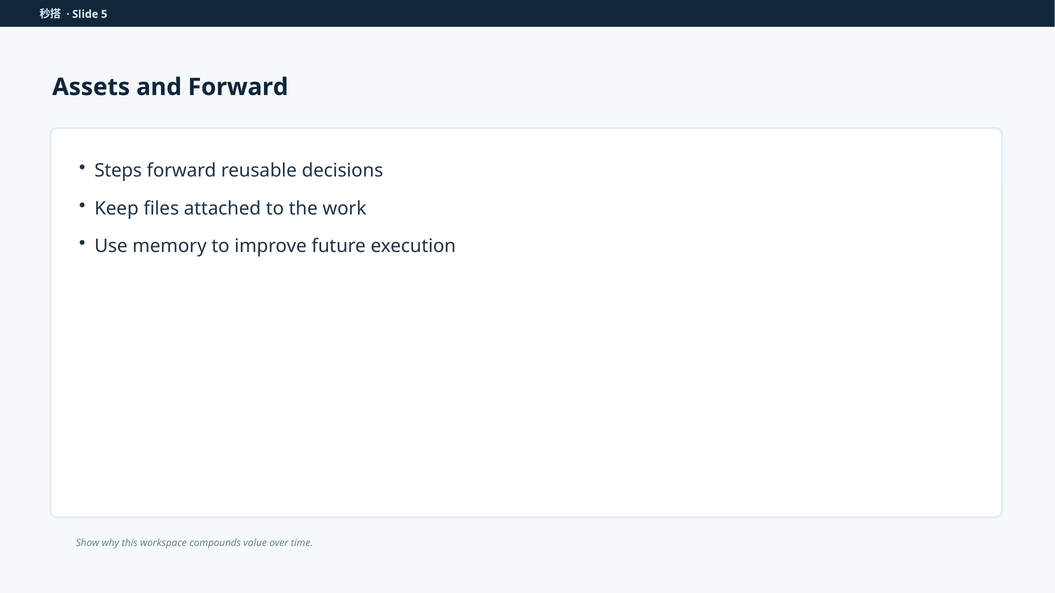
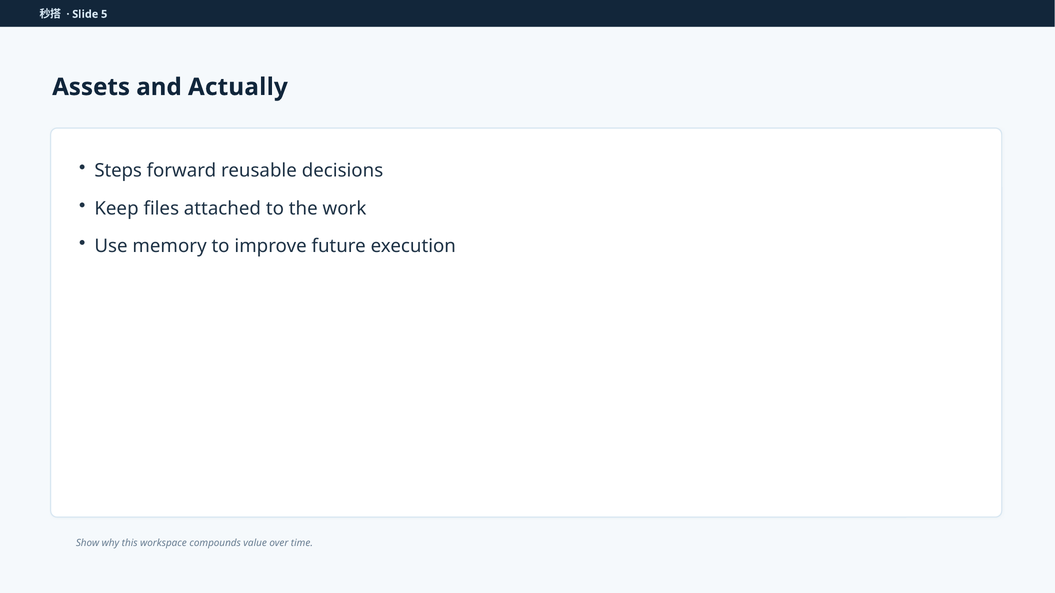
and Forward: Forward -> Actually (238, 87)
